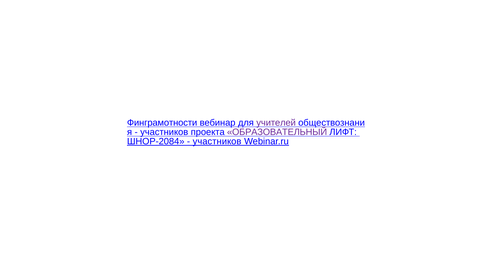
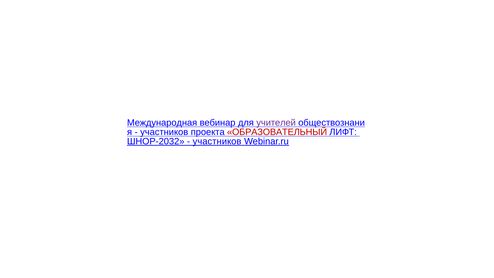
Финграмотности: Финграмотности -> Международная (162, 123)
ОБРАЗОВАТЕЛЬНЫЙ colour: purple -> red (277, 132)
ШНОР-2084: ШНОР-2084 -> ШНОР-2032 (156, 141)
